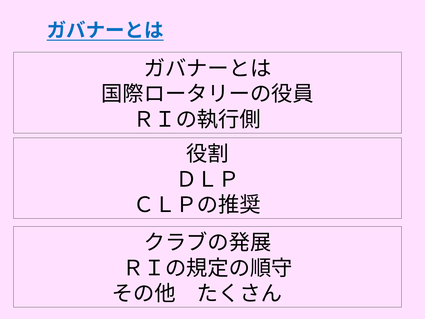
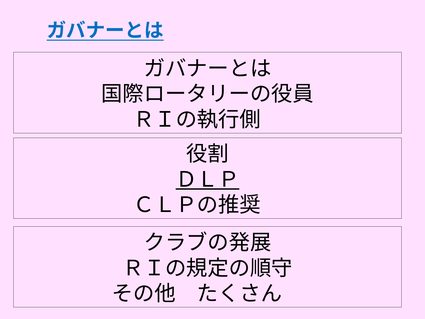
ＤＬＰ underline: none -> present (208, 180)
